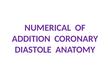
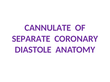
NUMERICAL: NUMERICAL -> CANNULATE (48, 28)
ADDITION: ADDITION -> SEPARATE (31, 39)
